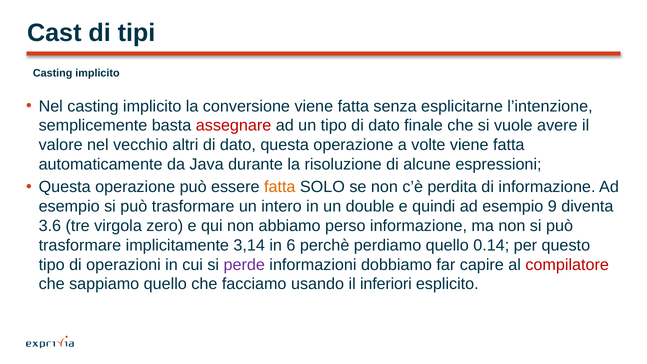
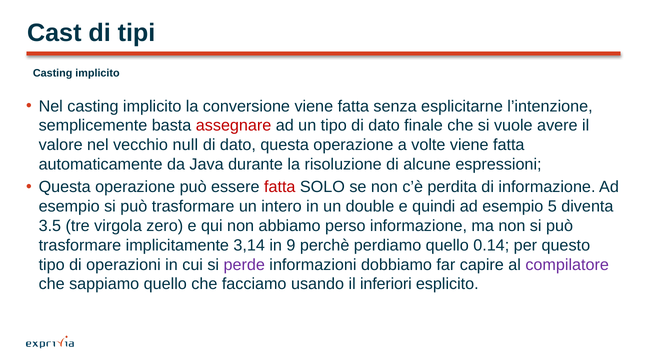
altri: altri -> null (185, 145)
fatta colour: orange -> red (280, 187)
9: 9 -> 5 (552, 206)
3.6: 3.6 -> 3.5 (50, 226)
6: 6 -> 9 (291, 245)
compilatore colour: red -> purple (567, 265)
